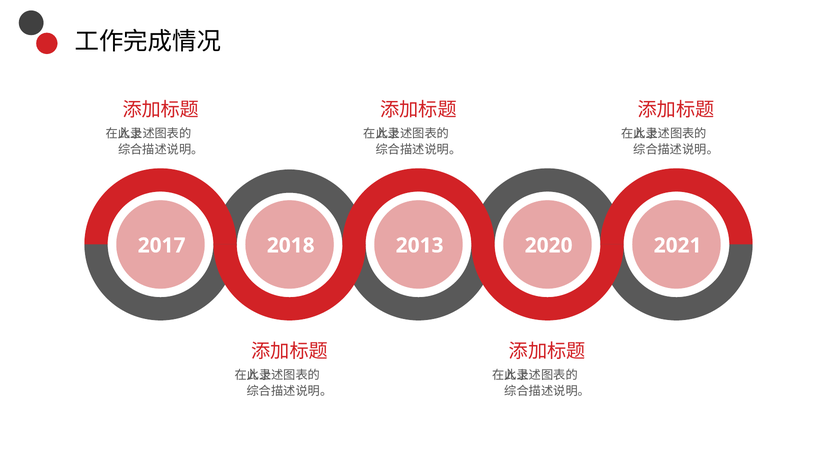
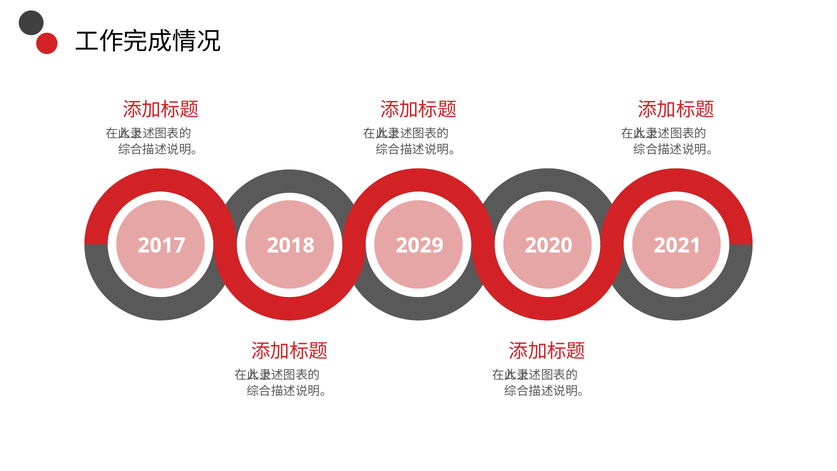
2013: 2013 -> 2029 (420, 245)
